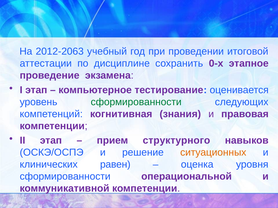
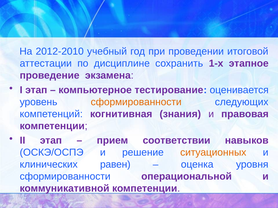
2012-2063: 2012-2063 -> 2012-2010 (60, 52)
0-х: 0-х -> 1-х (216, 64)
сформированности colour: green -> orange (136, 102)
структурного: структурного -> соответствии (177, 141)
